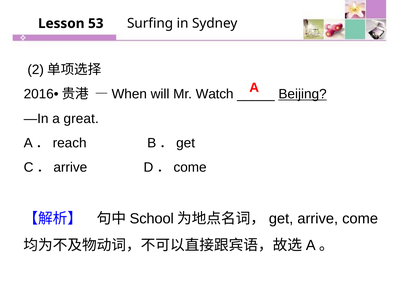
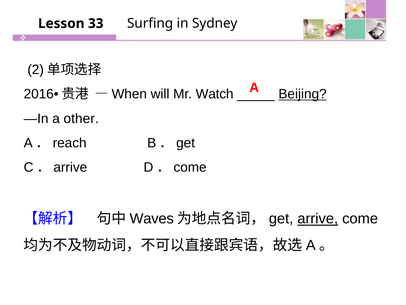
53: 53 -> 33 (96, 23)
great: great -> other (81, 118)
School: School -> Waves (152, 218)
arrive underline: none -> present (318, 218)
